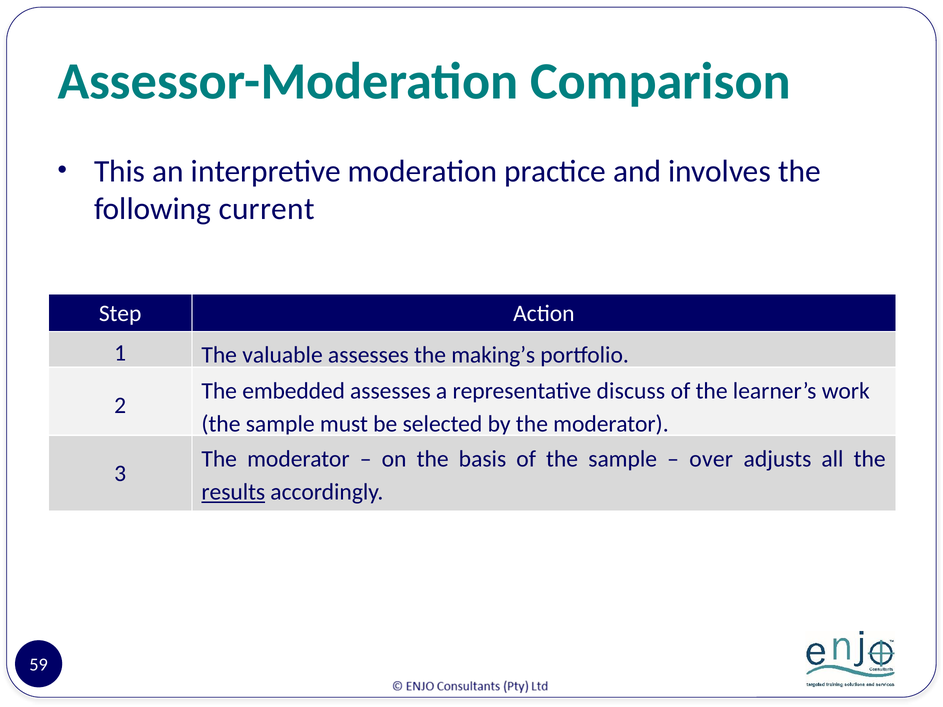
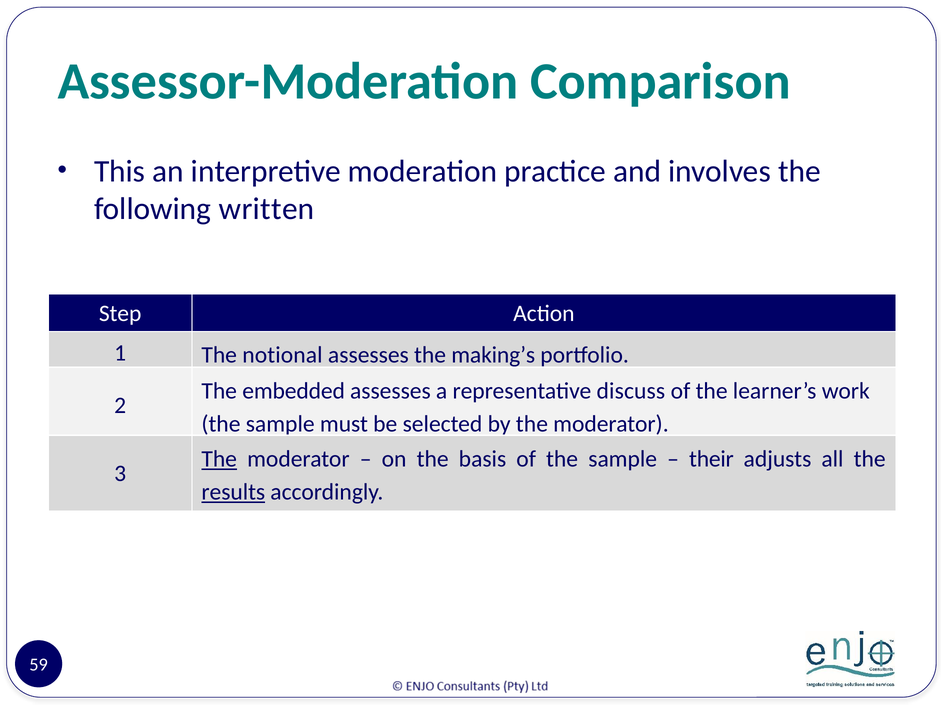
current: current -> written (267, 209)
valuable: valuable -> notional (282, 355)
The underline: none -> present (219, 459)
over: over -> their (711, 459)
